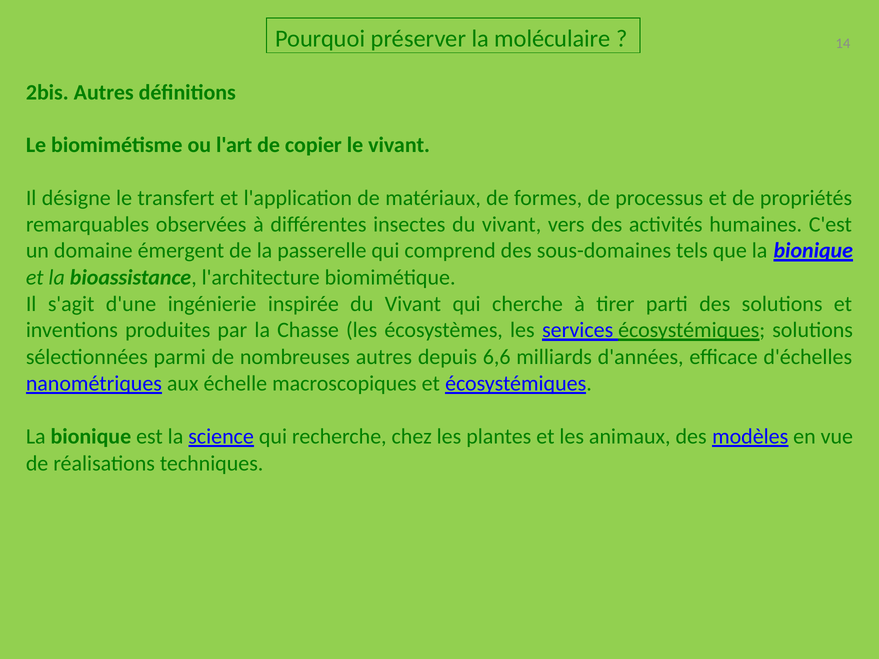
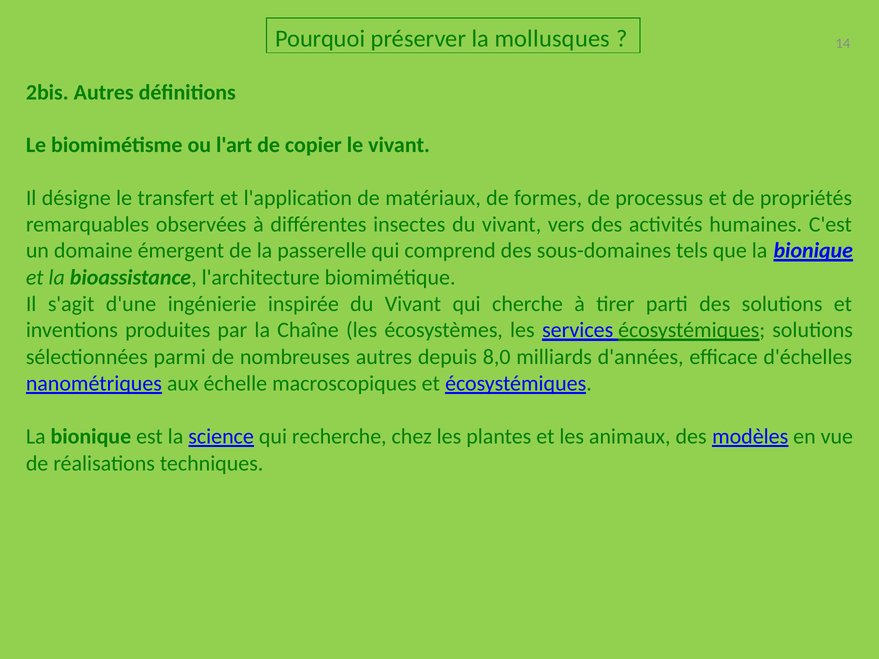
moléculaire: moléculaire -> mollusques (552, 39)
Chasse: Chasse -> Chaîne (308, 330)
6,6: 6,6 -> 8,0 (497, 357)
